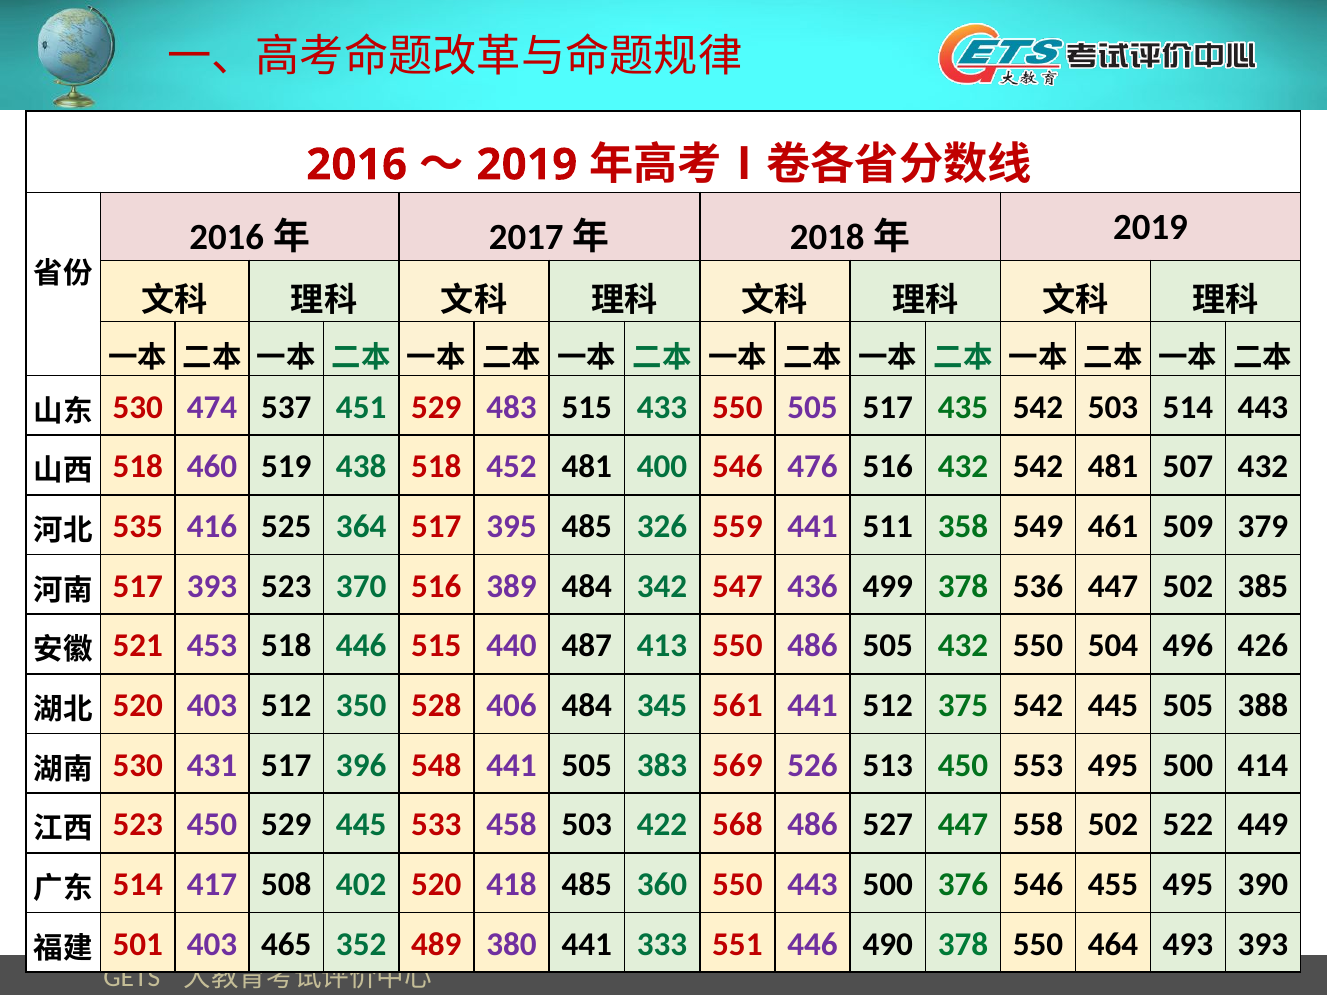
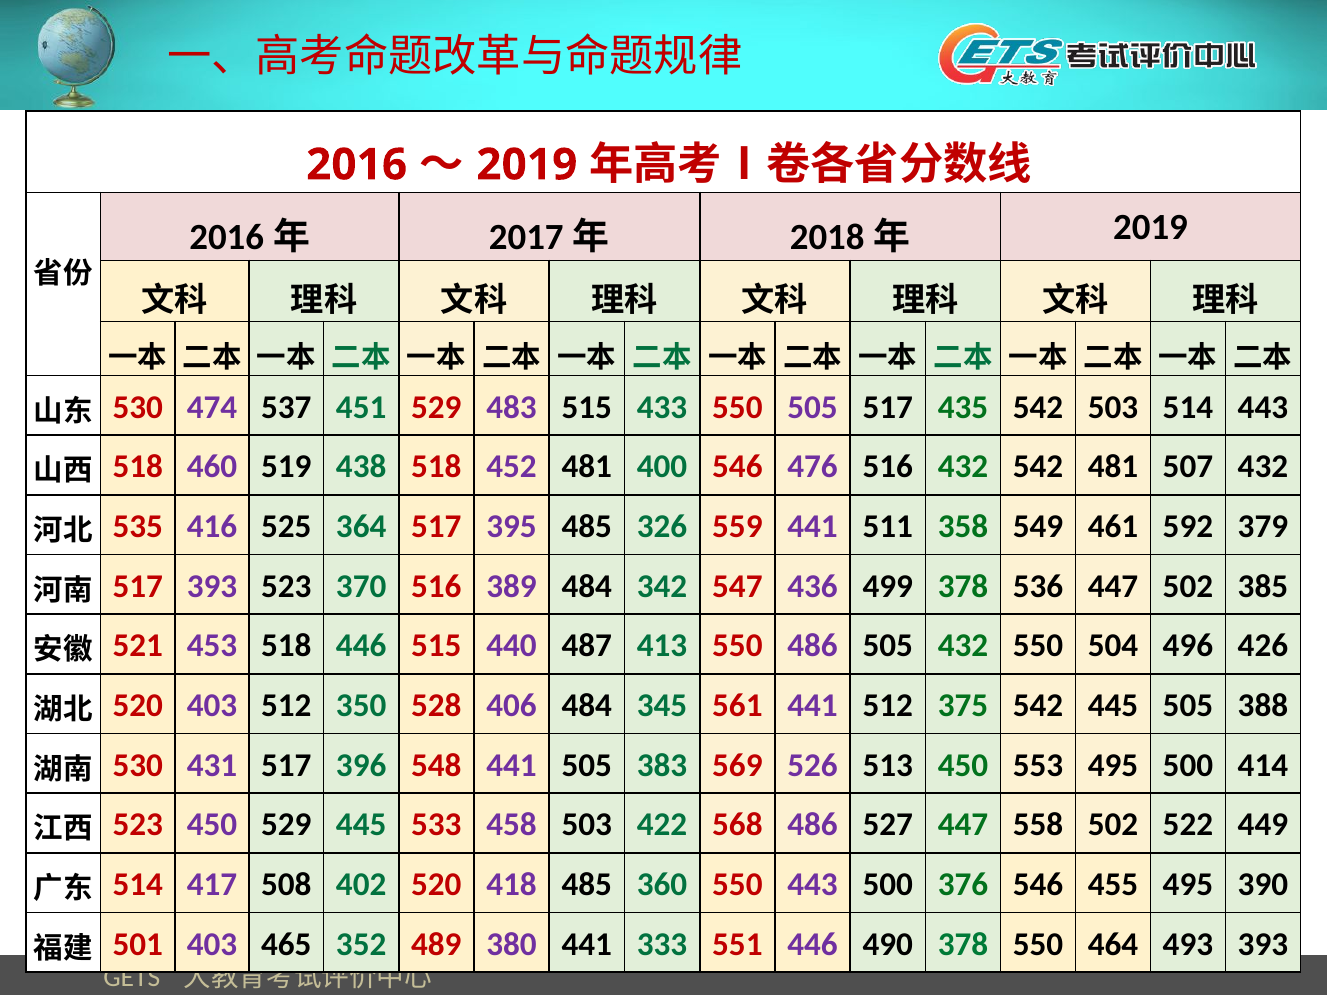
509: 509 -> 592 (1188, 527)
